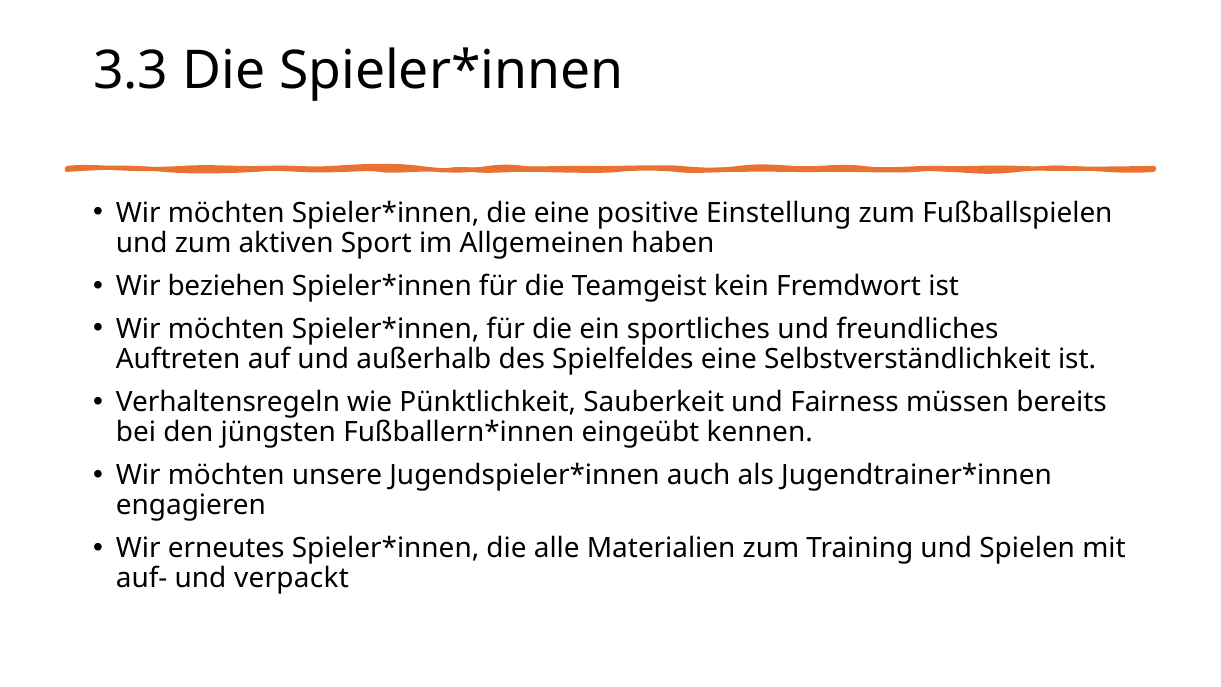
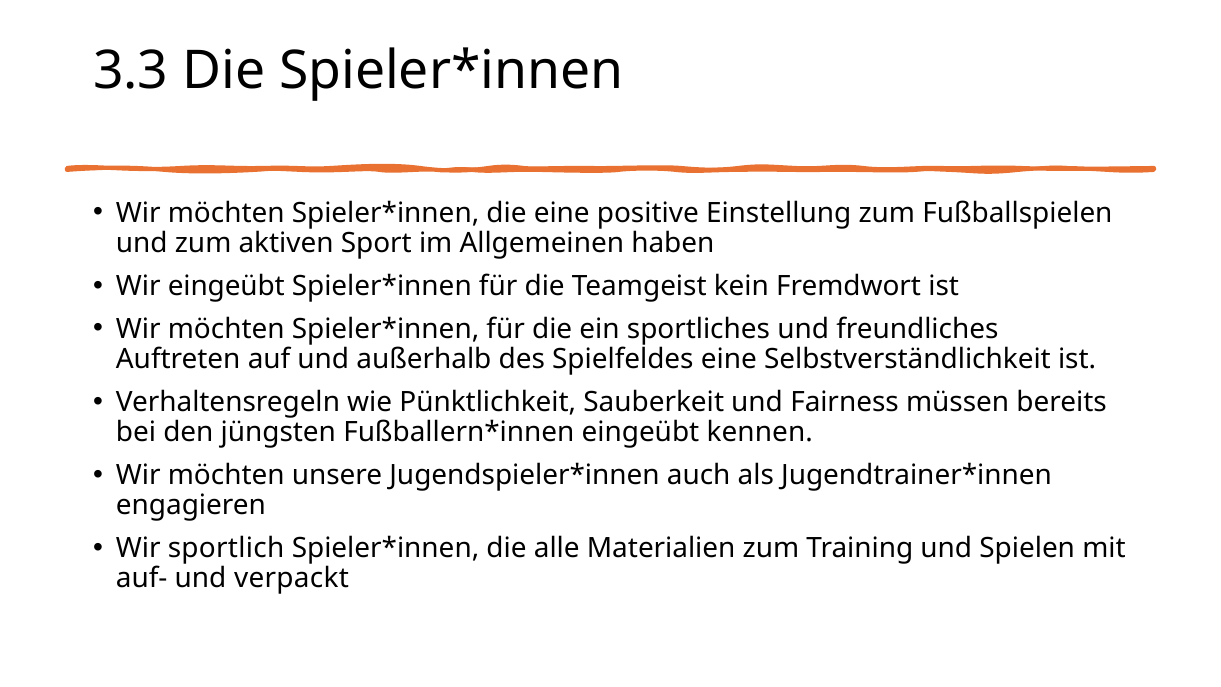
Wir beziehen: beziehen -> eingeübt (226, 286)
erneutes: erneutes -> sportlich (226, 548)
